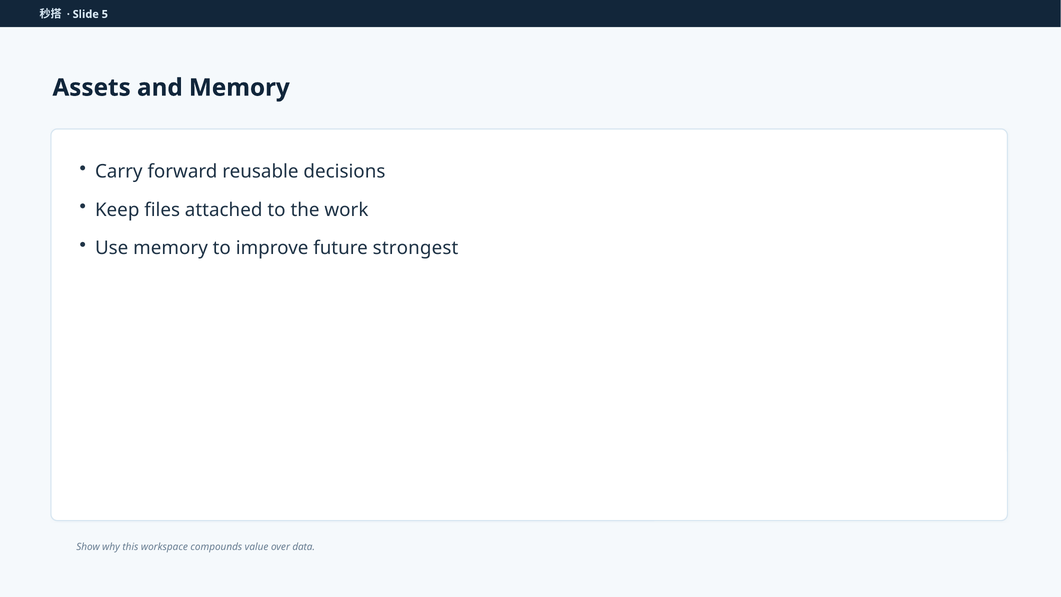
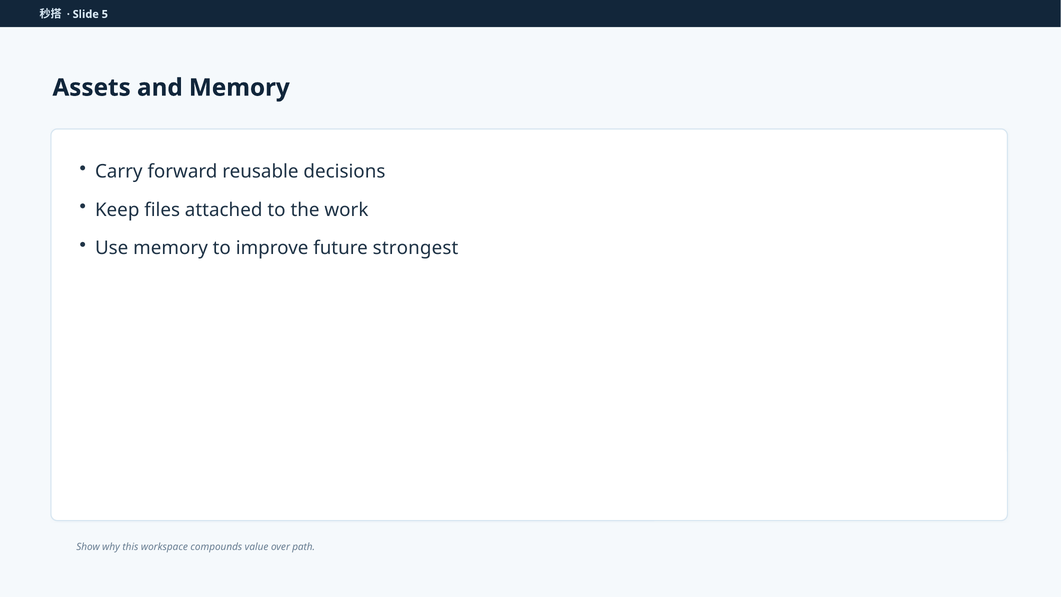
data: data -> path (304, 547)
